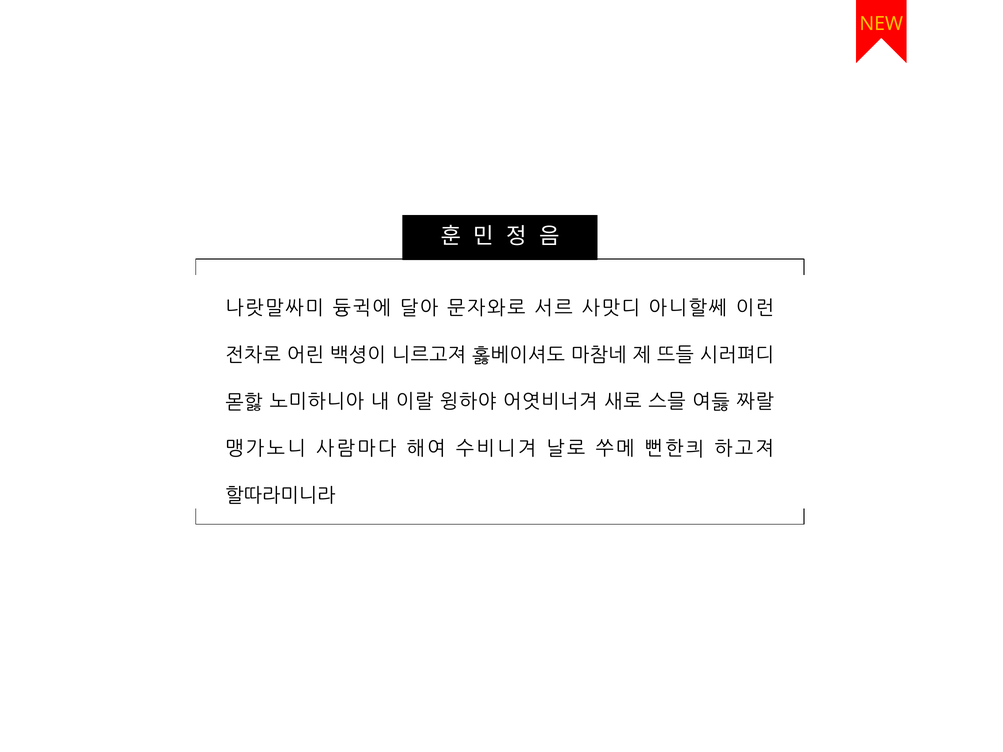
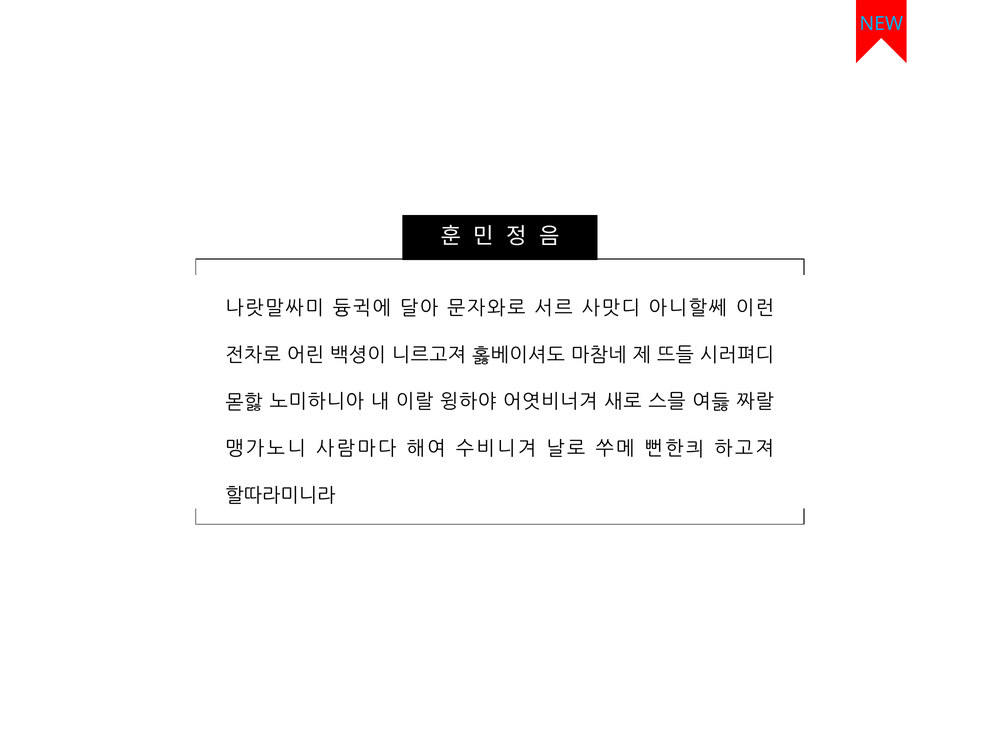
NEW colour: yellow -> light blue (881, 24)
